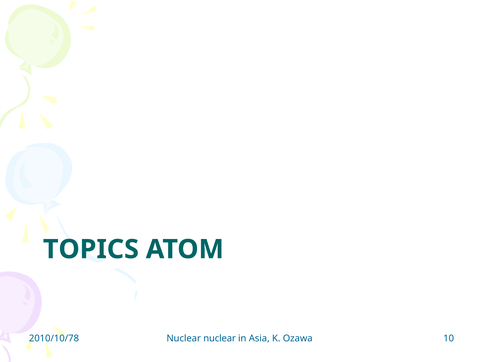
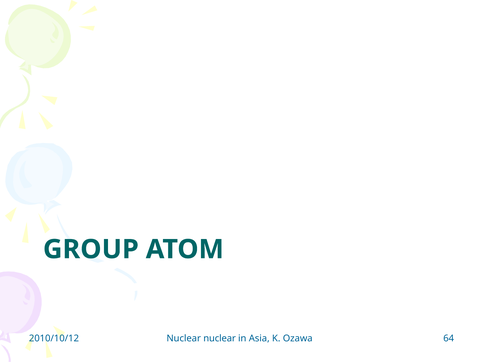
TOPICS: TOPICS -> GROUP (91, 250)
2010/10/78: 2010/10/78 -> 2010/10/12 (54, 338)
10: 10 -> 64 (449, 338)
